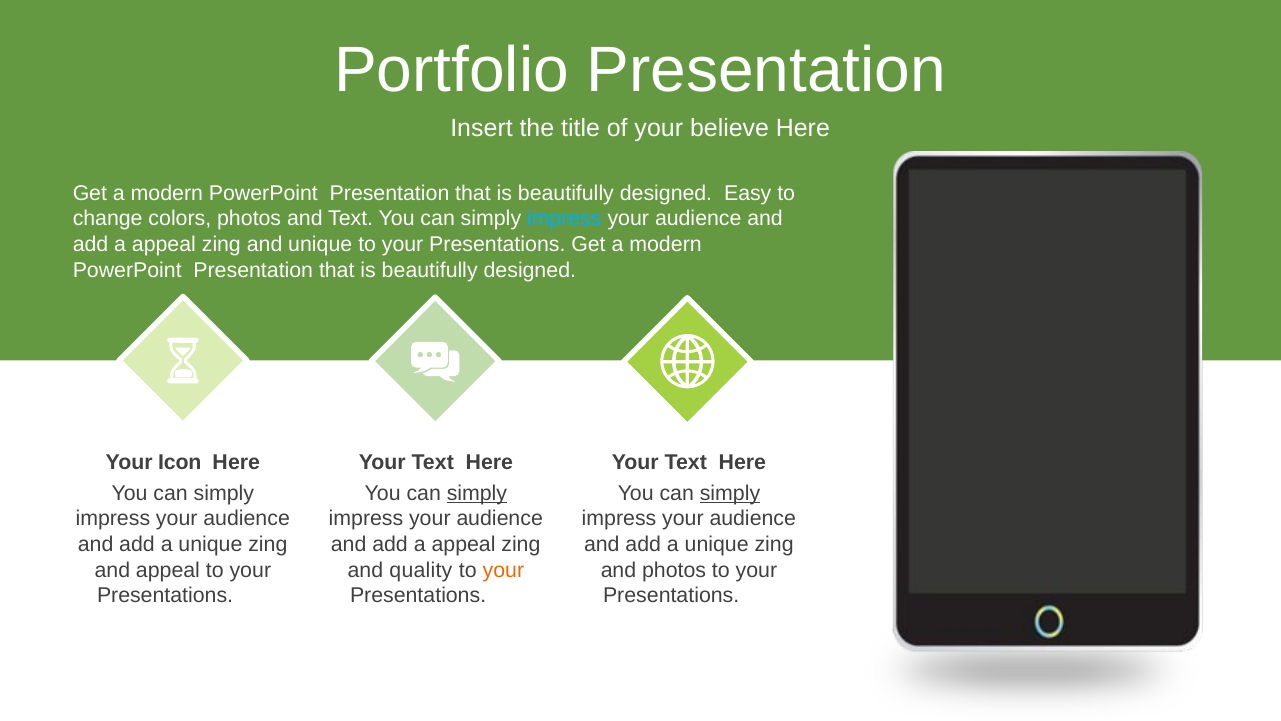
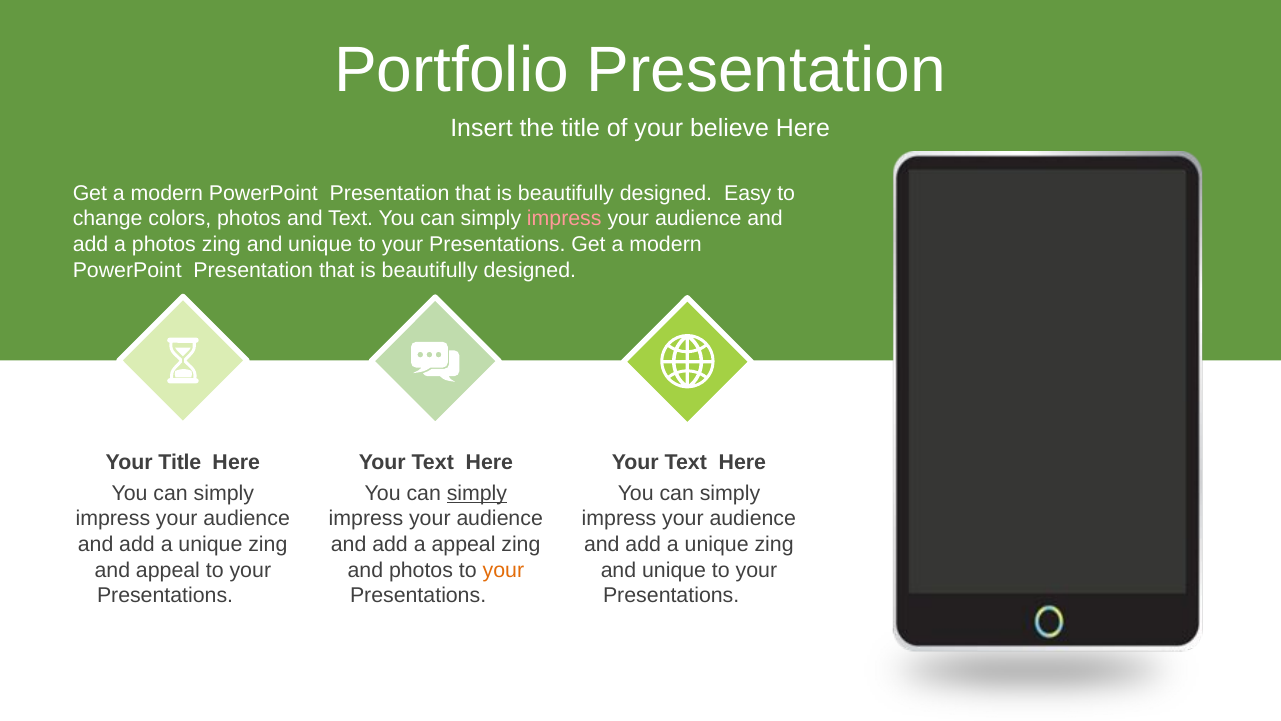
impress colour: light blue -> pink (564, 219)
appeal: appeal -> photos (164, 244)
Your Icon: Icon -> Title (180, 462)
simply underline: present -> none (730, 493)
and quality: quality -> photos (421, 570)
photos: photos -> unique (674, 570)
